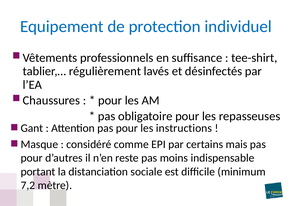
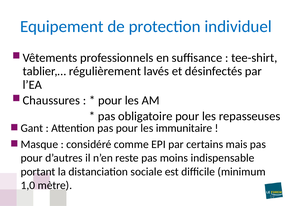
instructions: instructions -> immunitaire (184, 129)
7,2: 7,2 -> 1,0 (28, 186)
